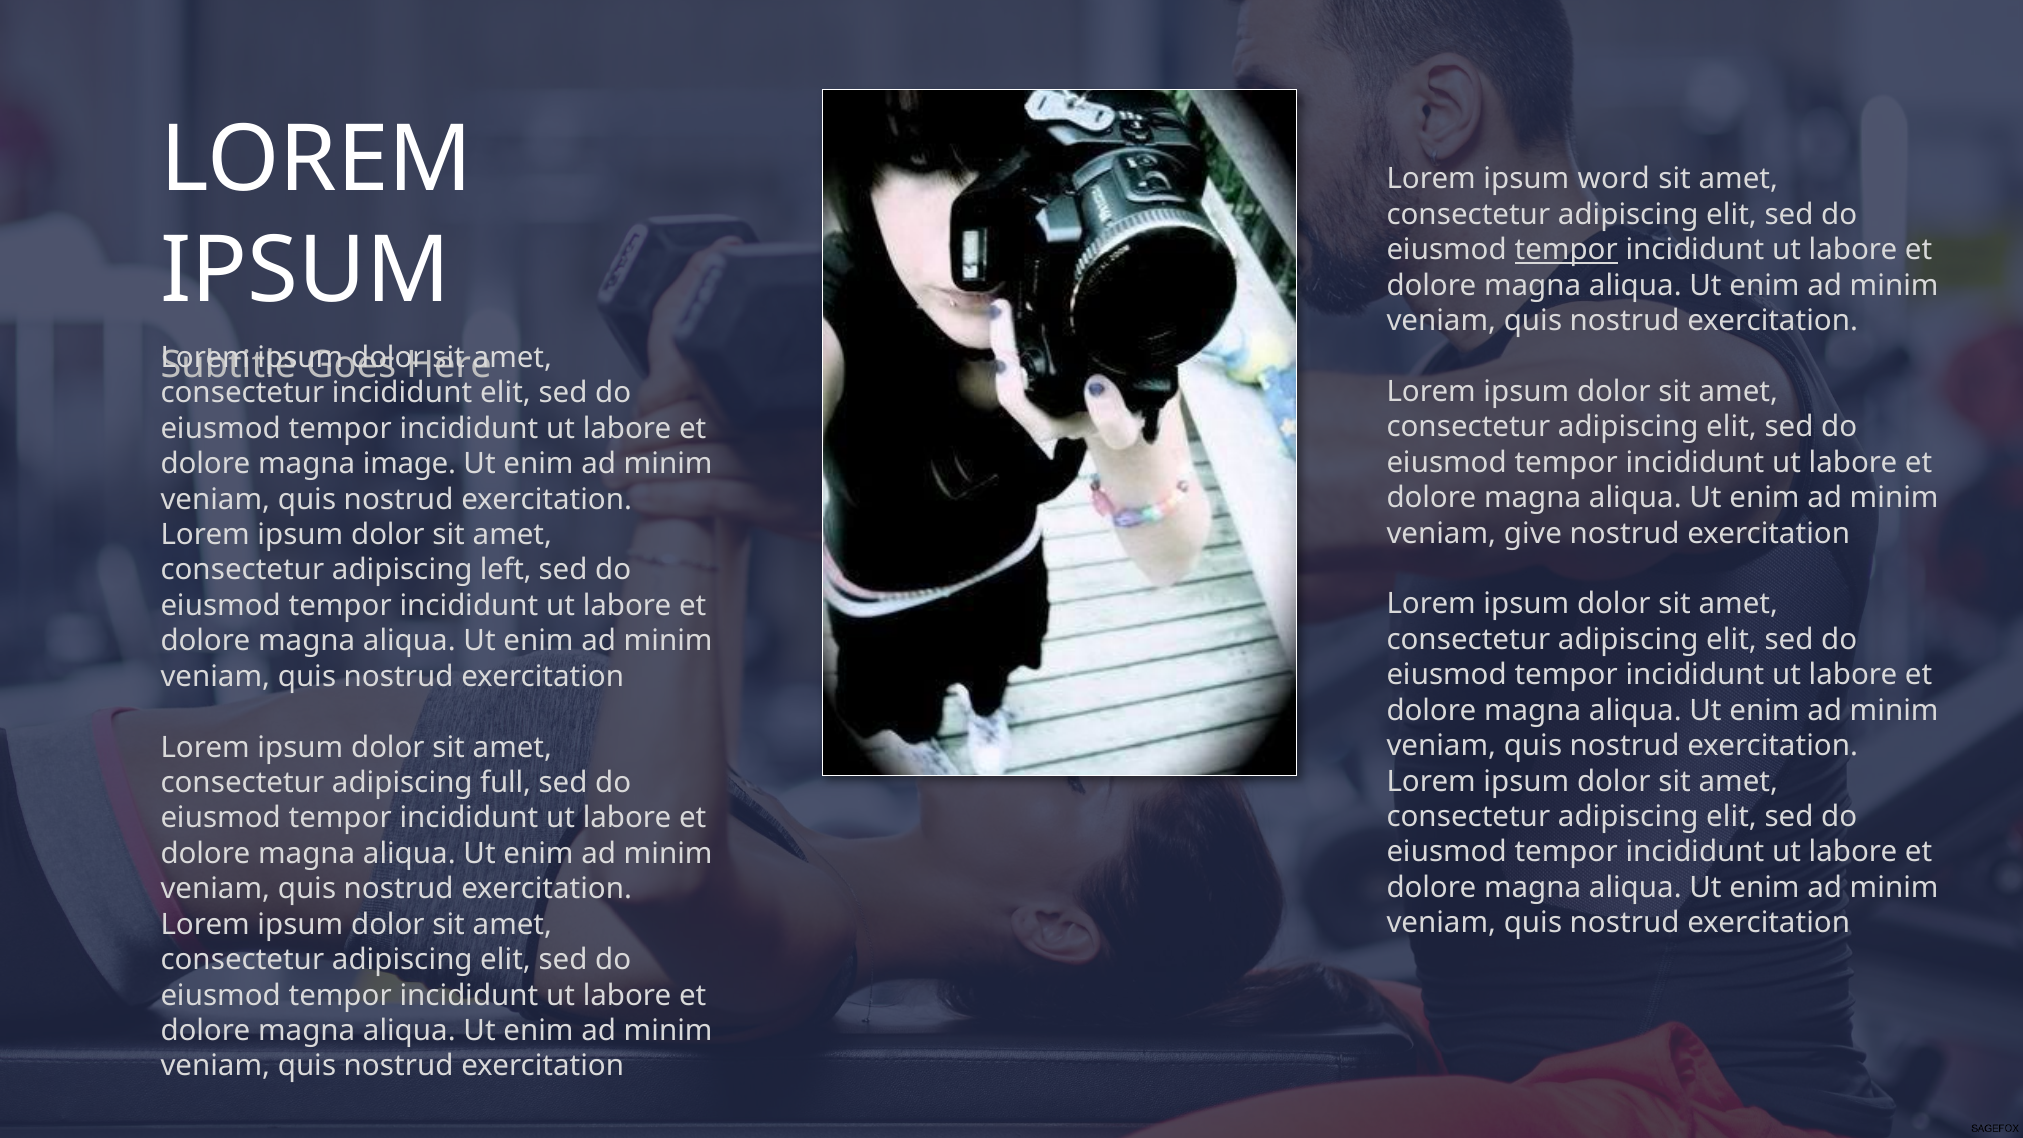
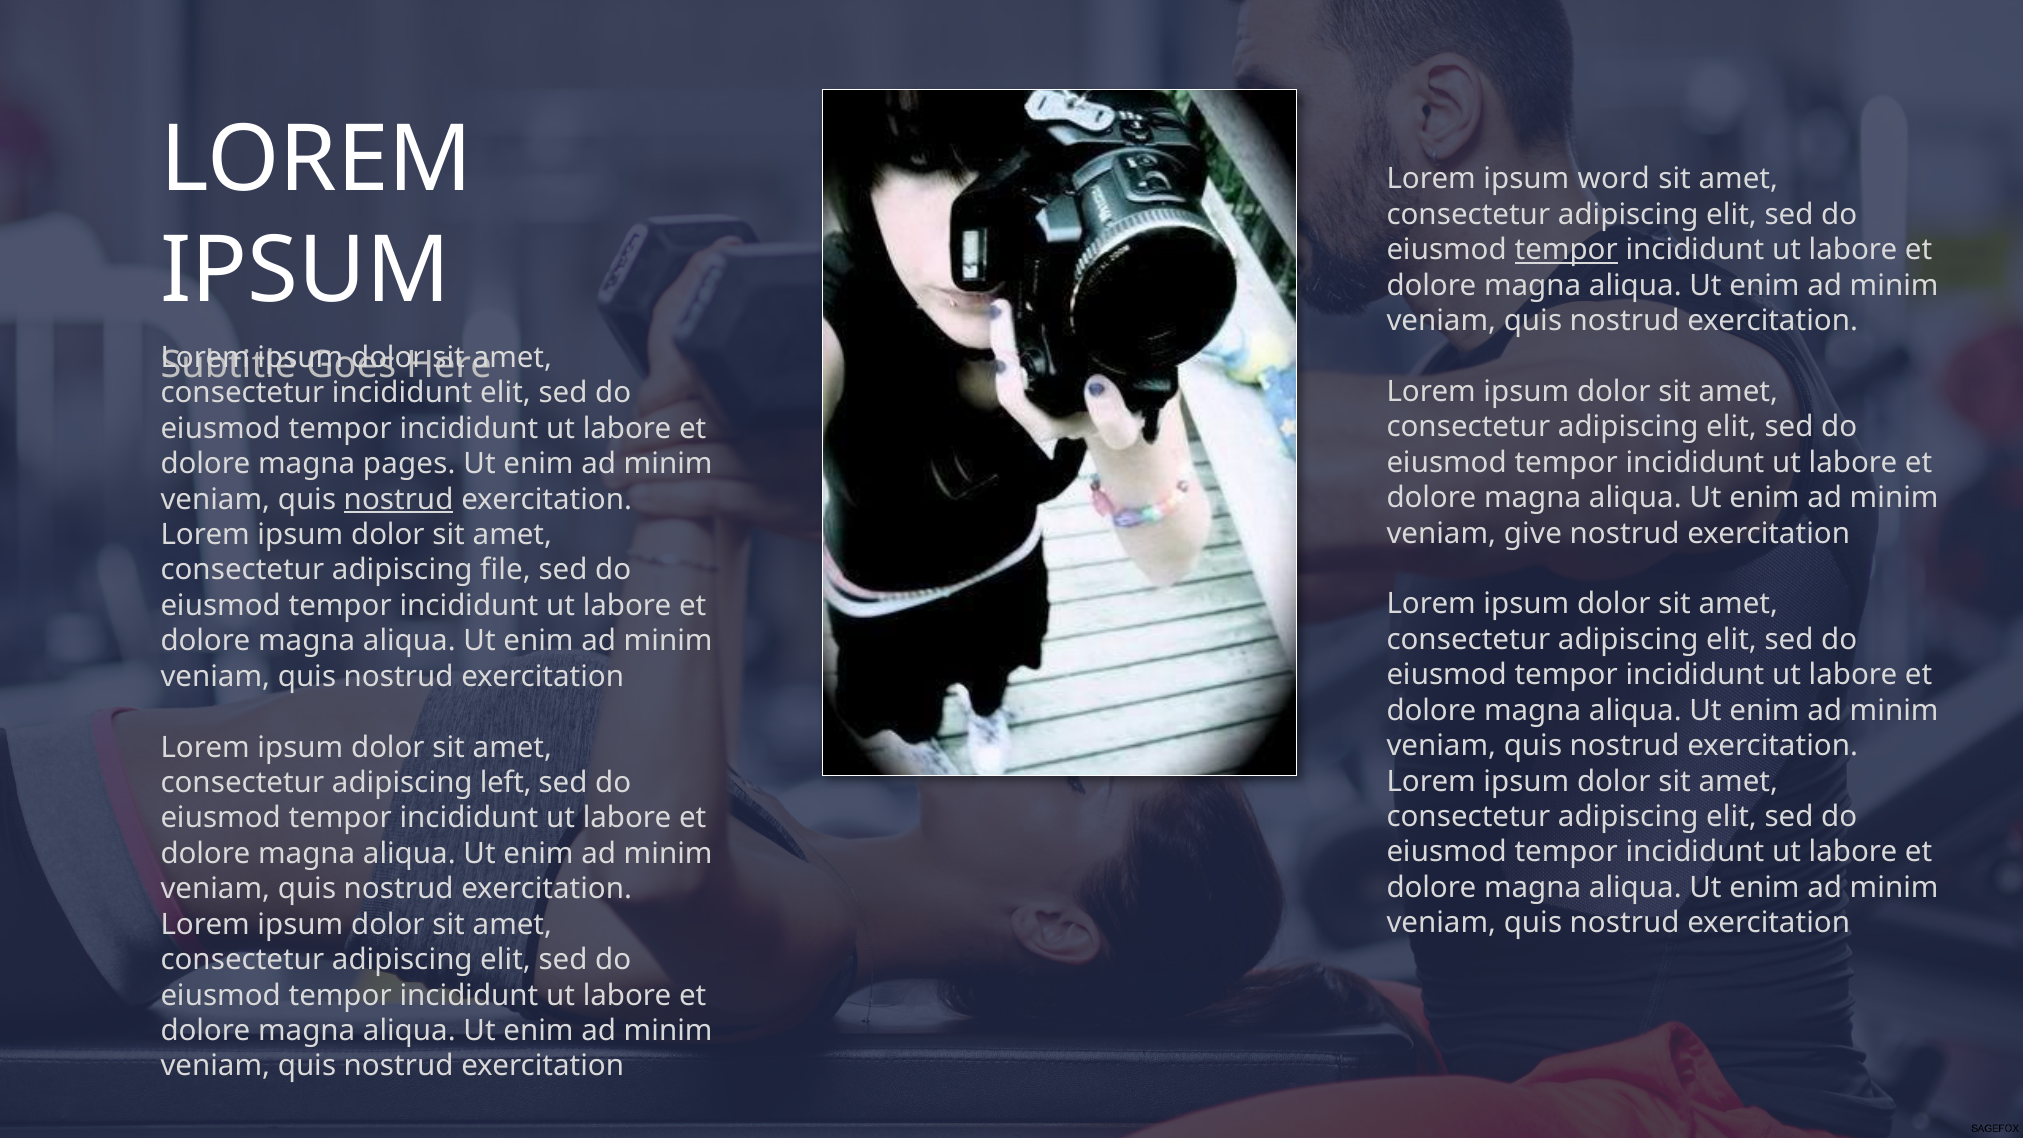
image: image -> pages (409, 464)
nostrud underline: none -> present (399, 499)
left: left -> file (505, 570)
full: full -> left (506, 783)
